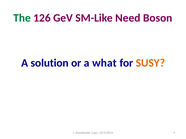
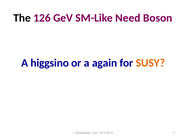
The colour: green -> black (22, 18)
solution: solution -> higgsino (50, 63)
what: what -> again (105, 63)
